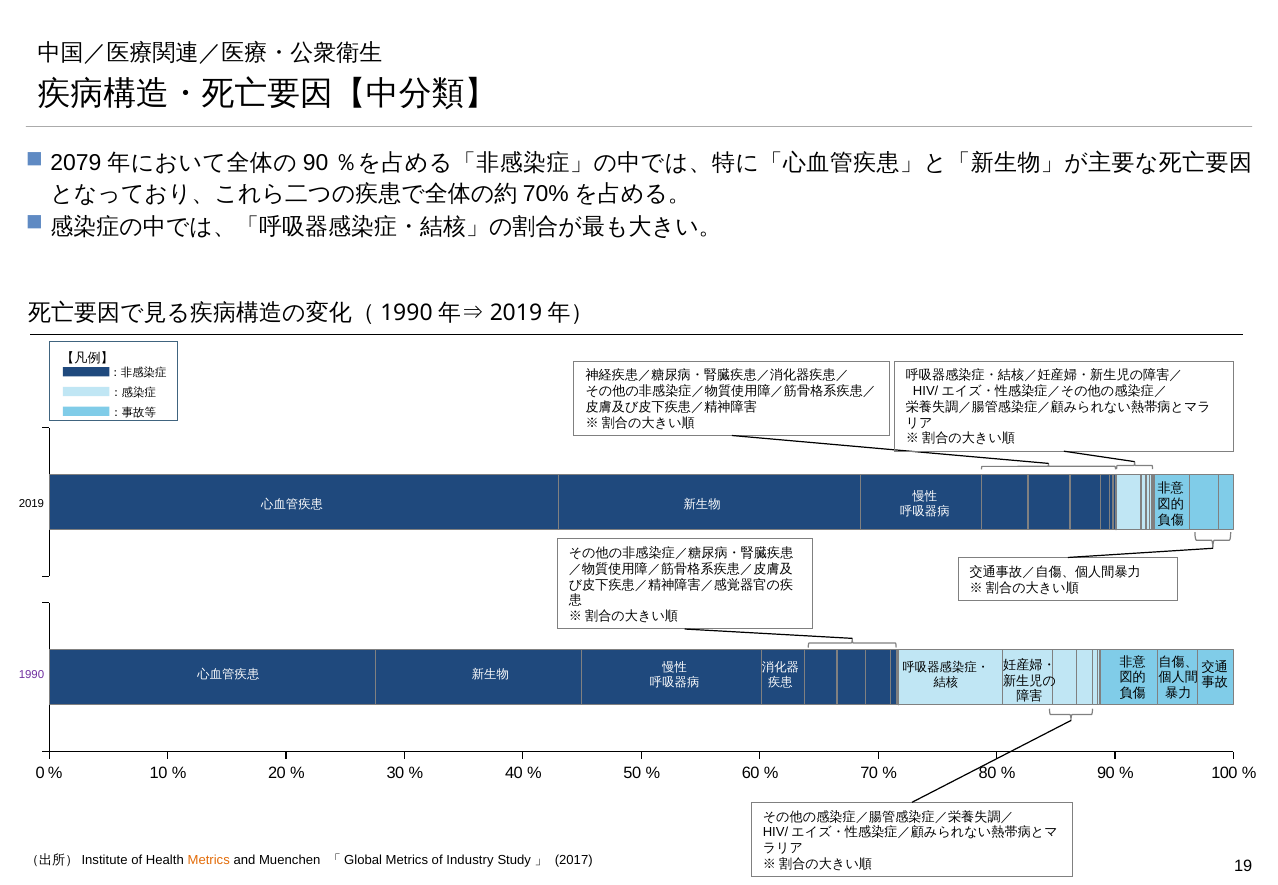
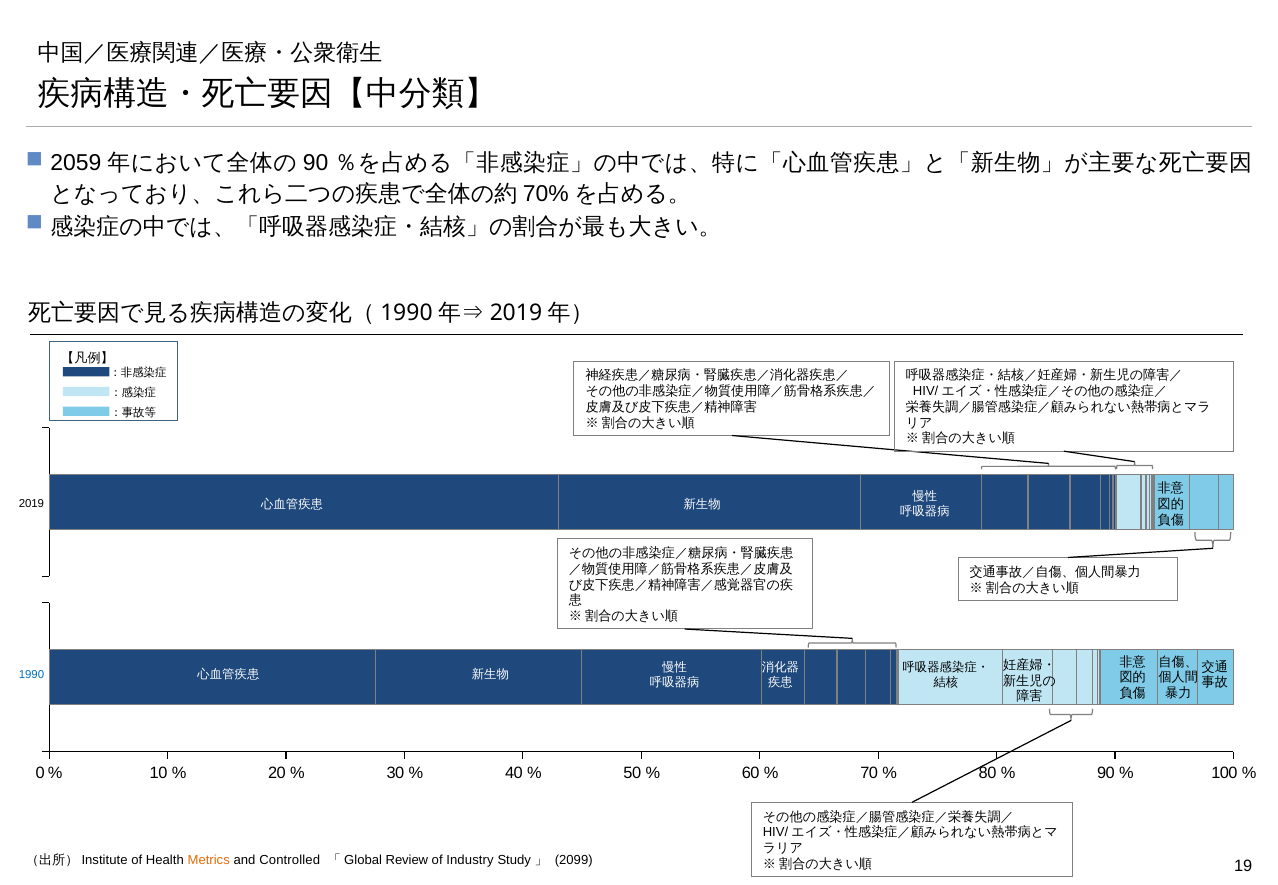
2079: 2079 -> 2059 (76, 163)
1990 colour: purple -> blue (32, 674)
Muenchen: Muenchen -> Controlled (290, 860)
「Global Metrics: Metrics -> Review (407, 860)
2017: 2017 -> 2099 (574, 860)
